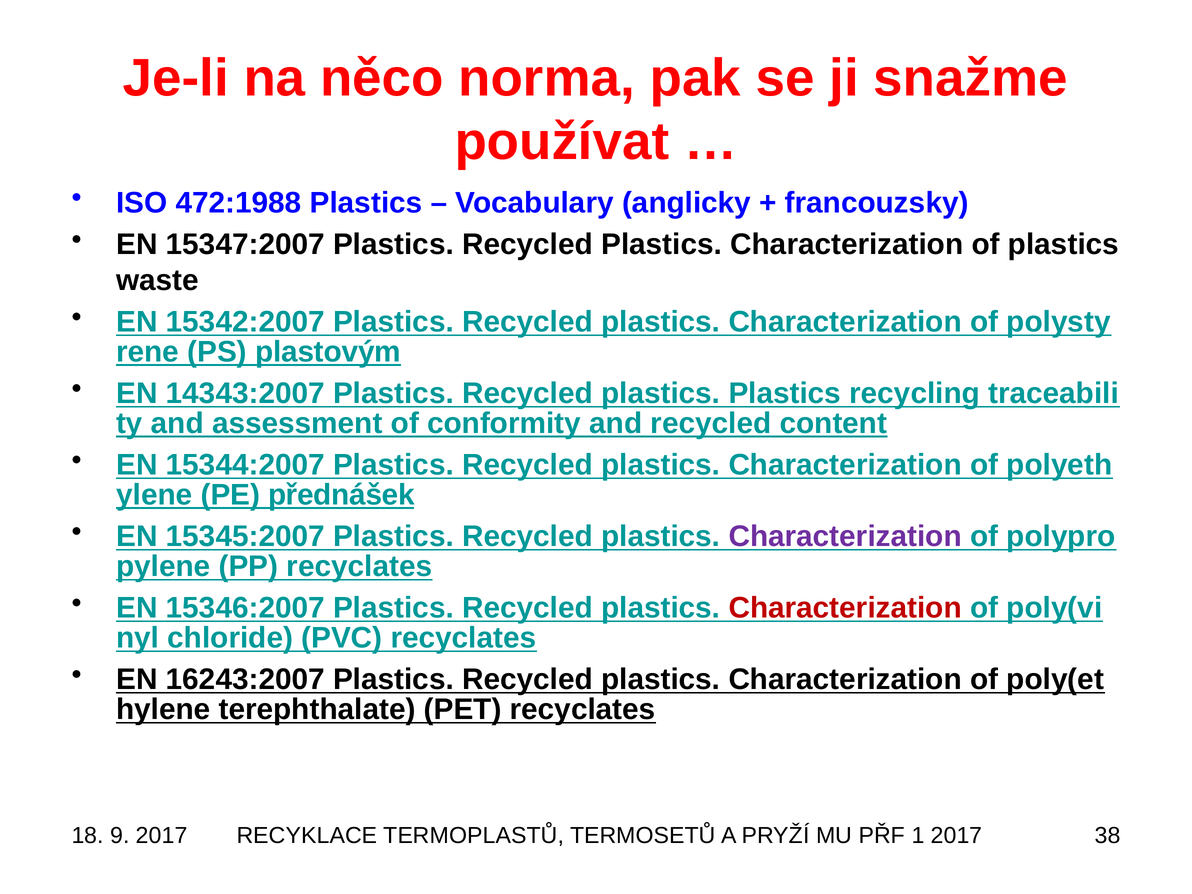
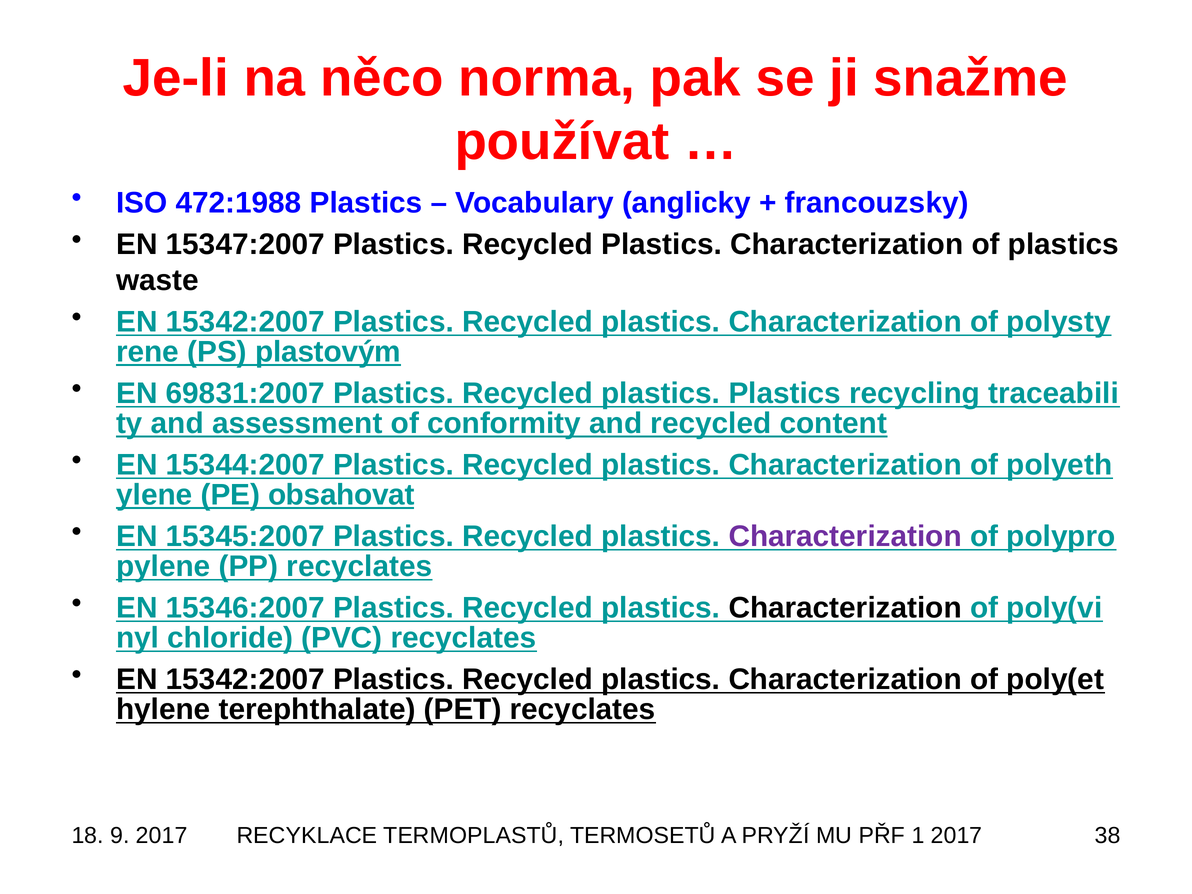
14343:2007: 14343:2007 -> 69831:2007 (245, 394)
přednášek: přednášek -> obsahovat (341, 495)
Characterization colour: red -> black (845, 608)
16243:2007: 16243:2007 -> 15342:2007 (245, 680)
